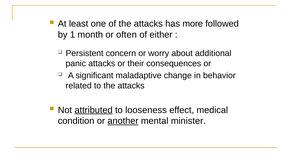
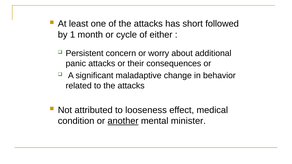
more: more -> short (193, 24)
often: often -> cycle (127, 35)
attributed underline: present -> none (94, 110)
